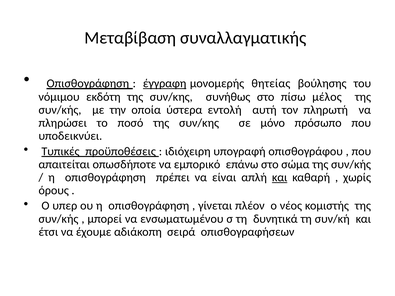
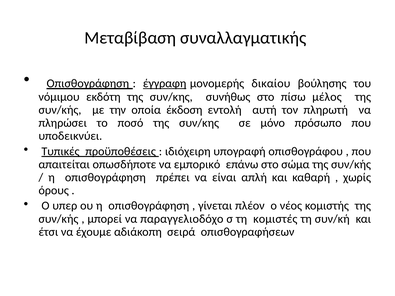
θητείας: θητείας -> δικαίου (271, 84)
ύστερα: ύστερα -> έκδοση (184, 110)
και underline: present -> none (280, 178)
ενσωματωμένου: ενσωματωμένου -> παραγγελιοδόχο (182, 219)
δυνητικά: δυνητικά -> κομιστές (275, 219)
